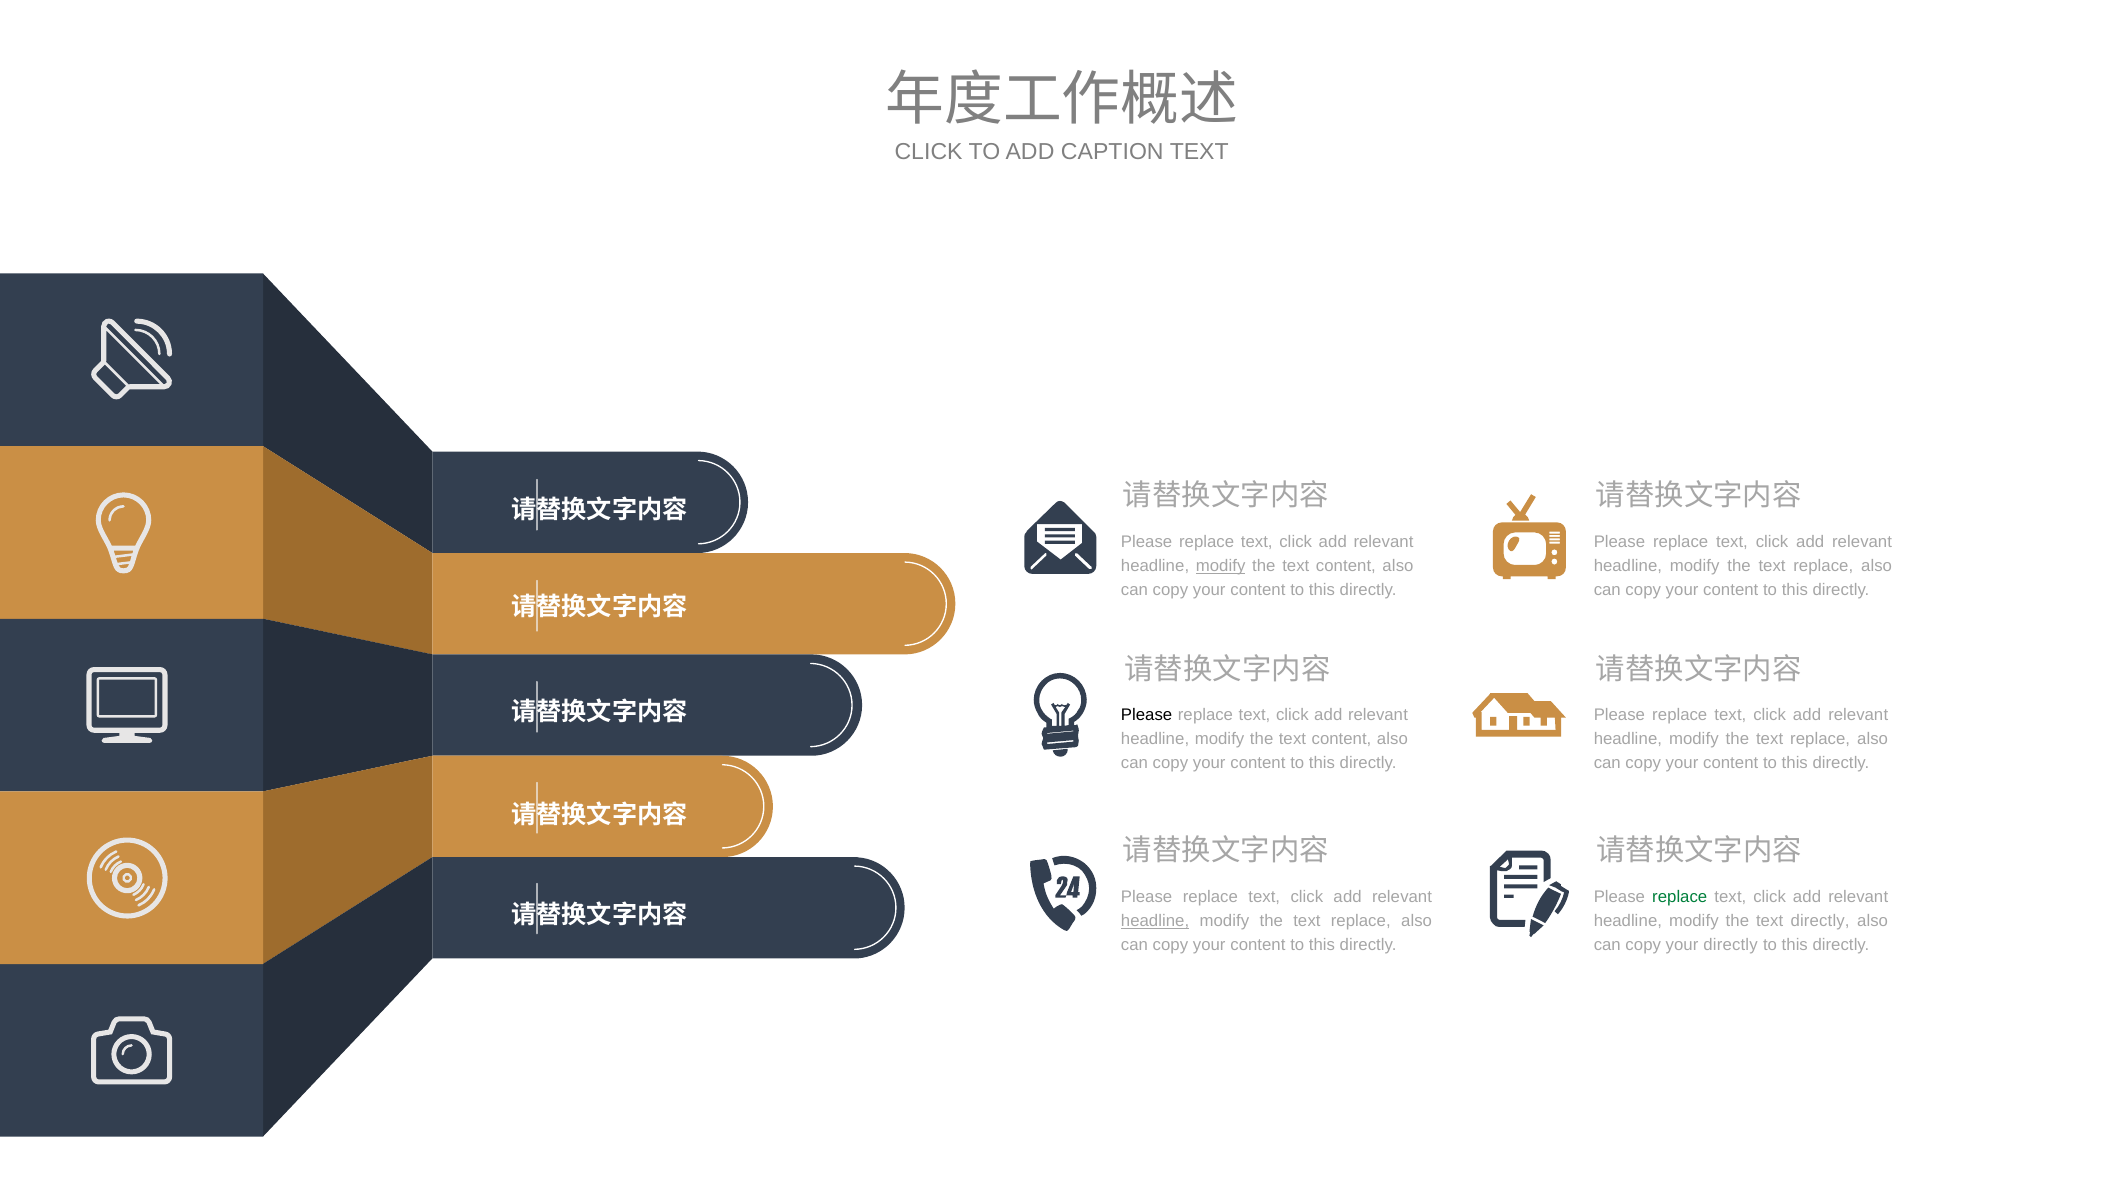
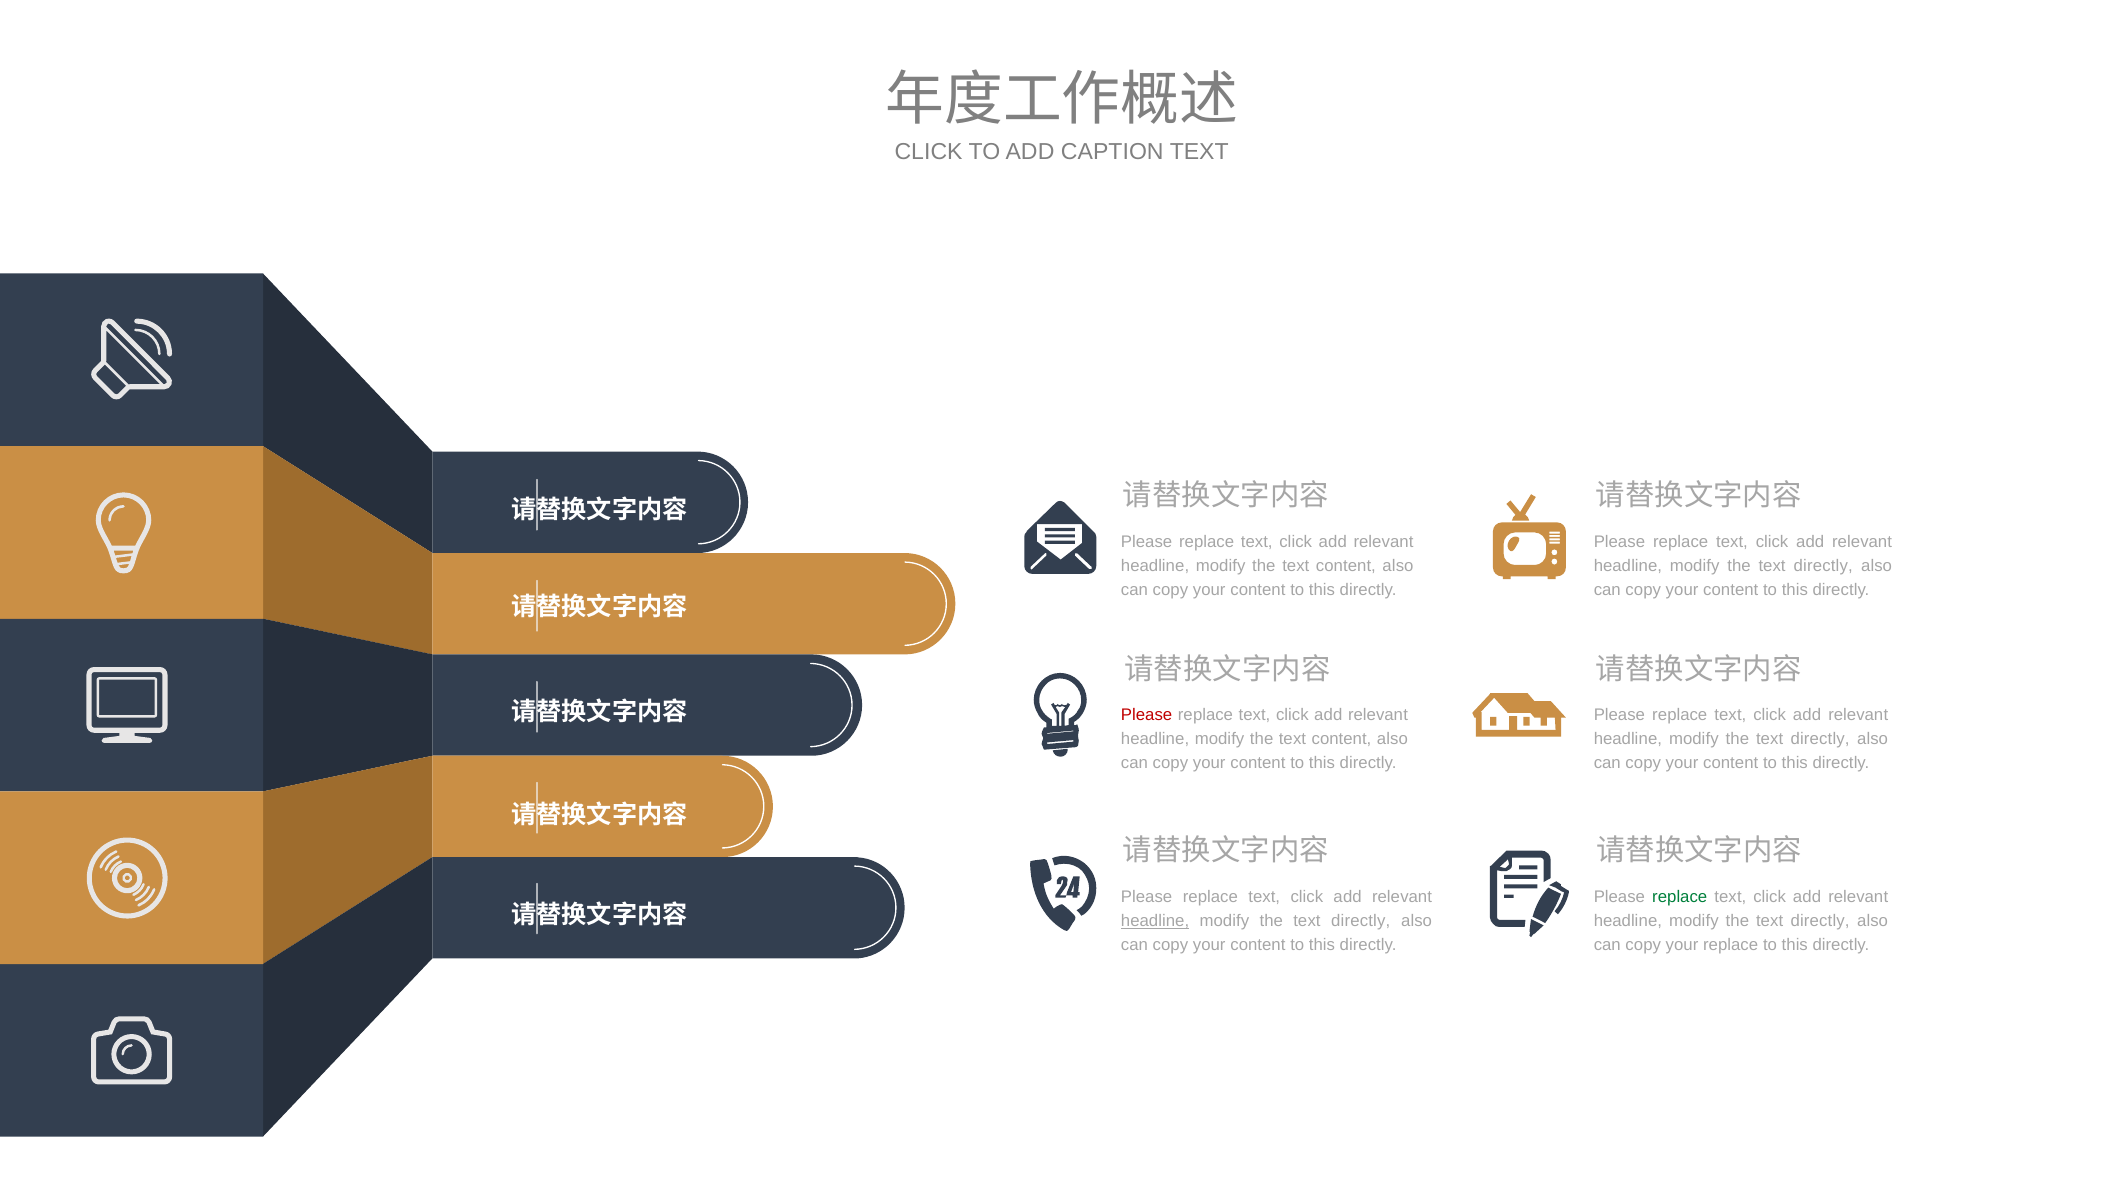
modify underline: present -> none (1221, 566)
replace: replace -> directly (1823, 566)
Please colour: black -> red (1147, 715)
replace: replace -> directly (1820, 739)
replace: replace -> directly (1361, 921)
your directly: directly -> replace (1731, 945)
